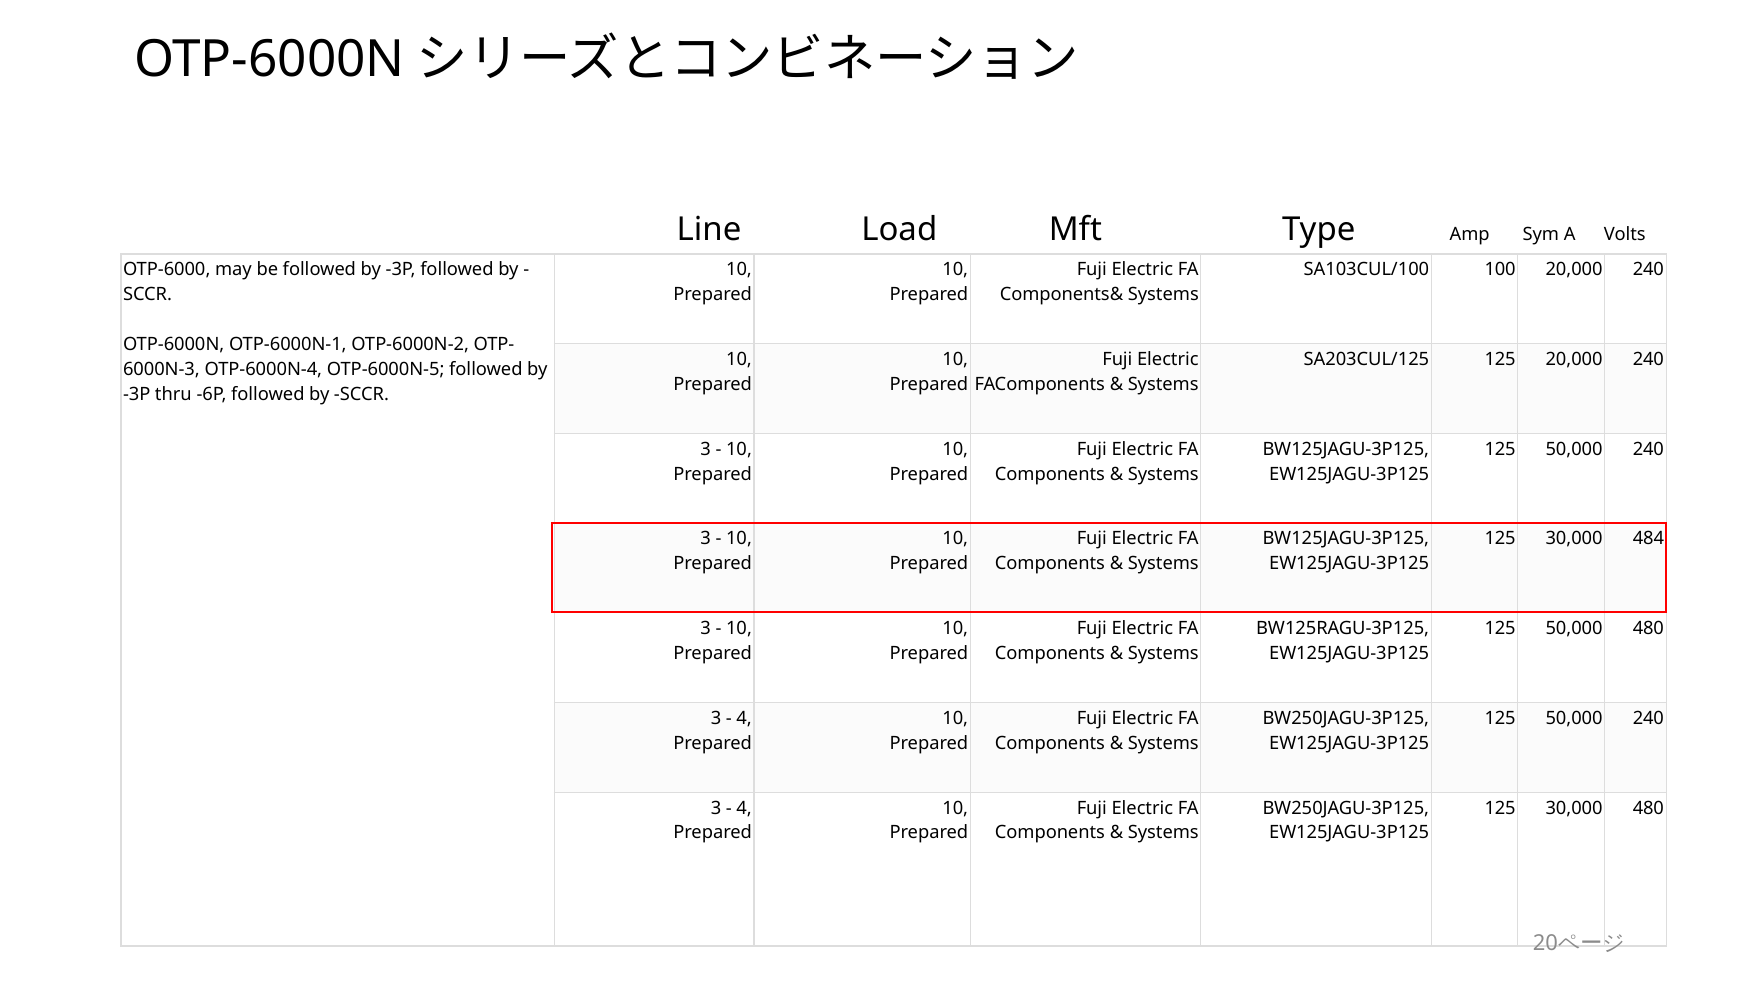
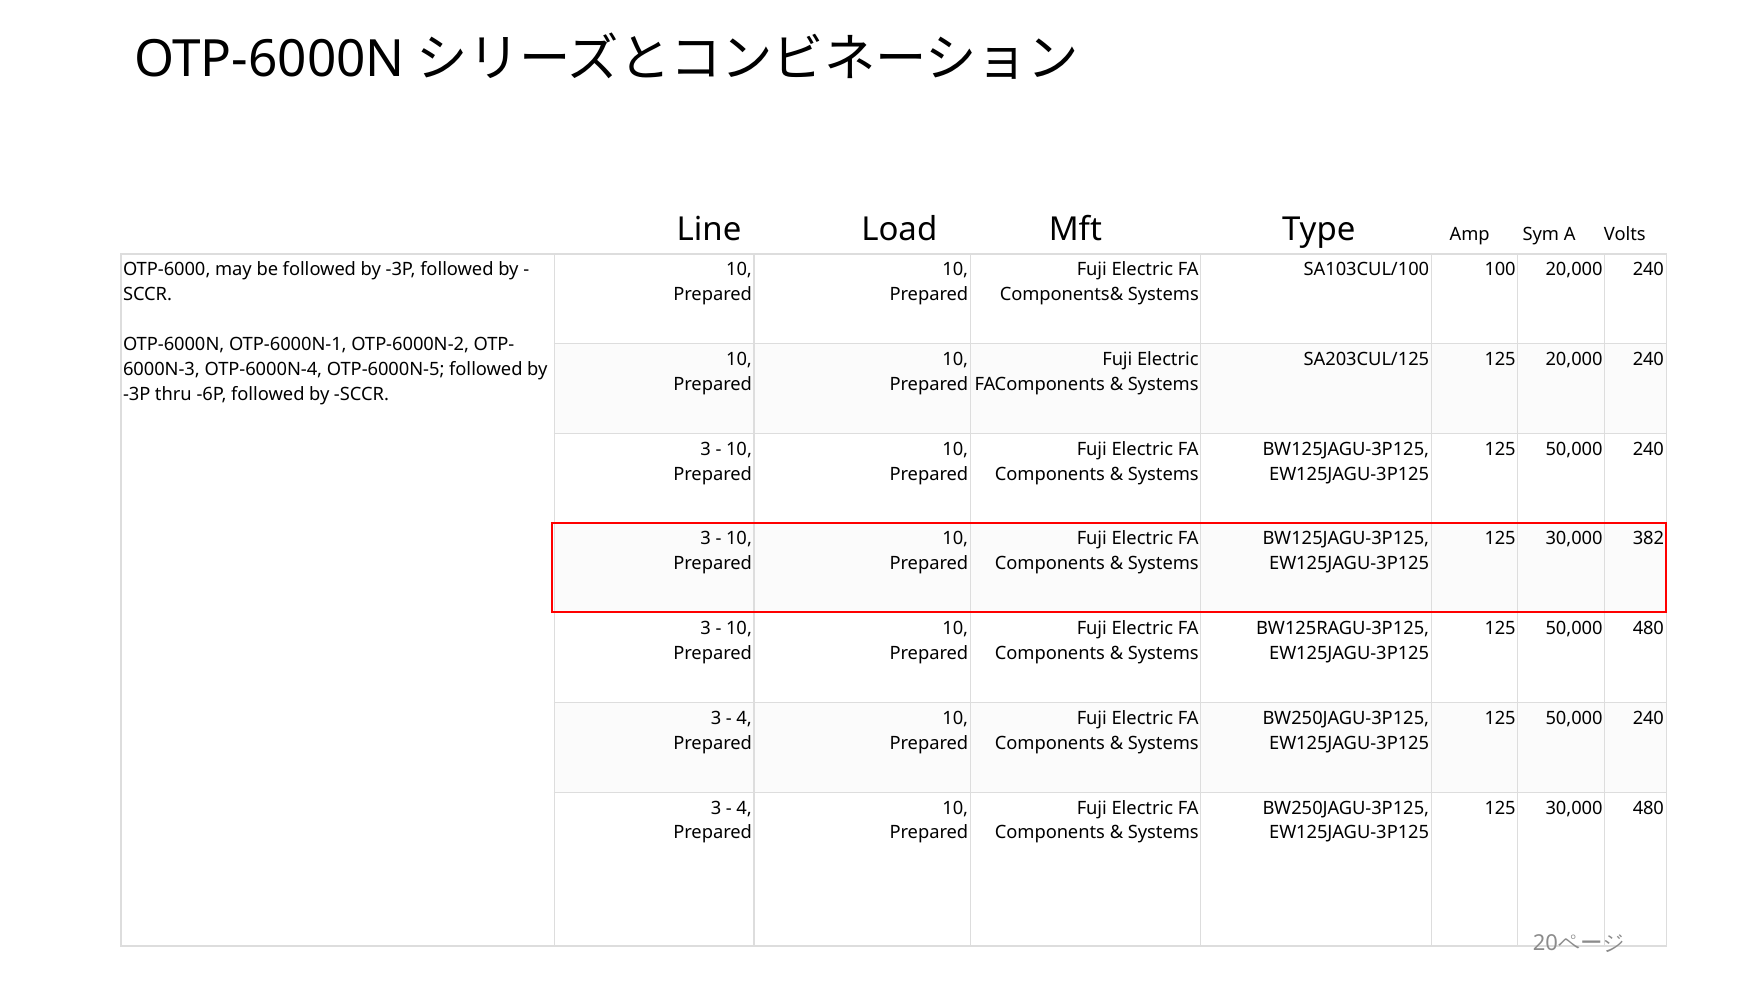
484: 484 -> 382 (1648, 539)
